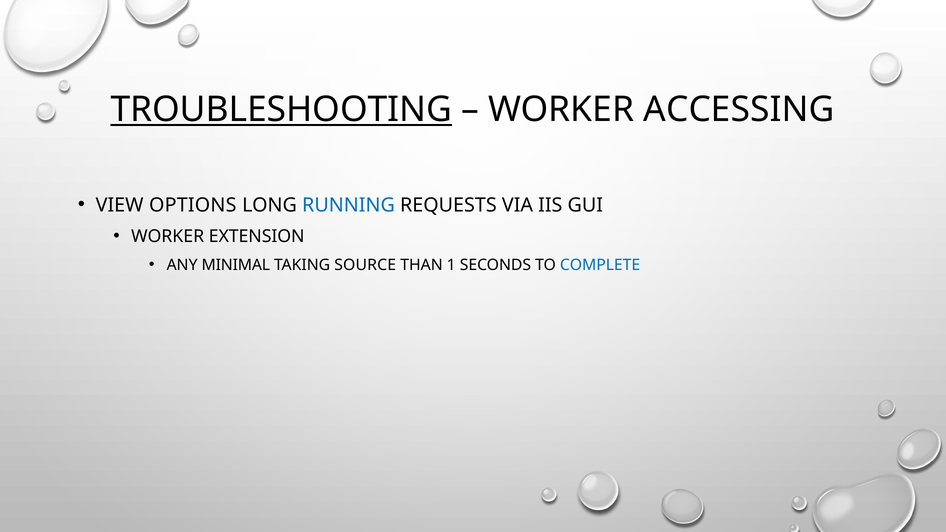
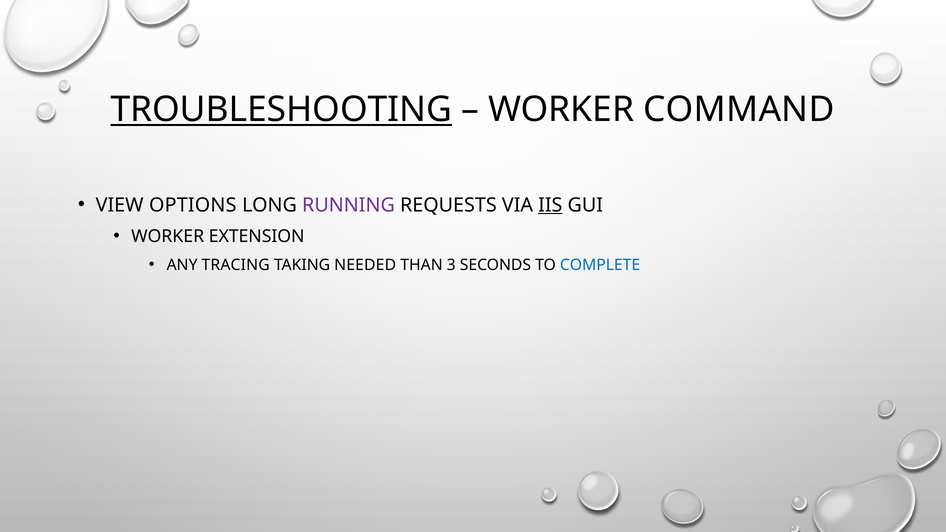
ACCESSING: ACCESSING -> COMMAND (739, 110)
RUNNING colour: blue -> purple (348, 205)
IIS underline: none -> present (550, 205)
MINIMAL: MINIMAL -> TRACING (236, 265)
SOURCE: SOURCE -> NEEDED (365, 265)
1: 1 -> 3 (451, 265)
